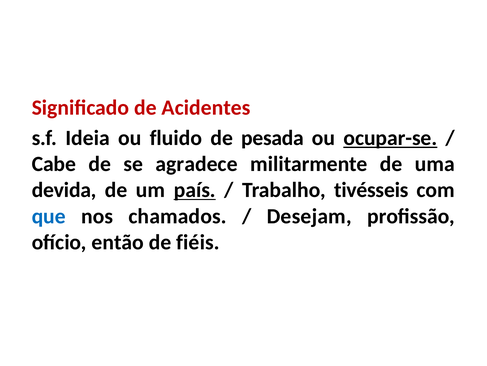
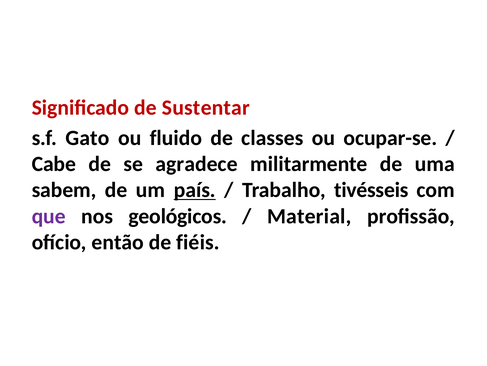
Acidentes: Acidentes -> Sustentar (206, 108)
Ideia: Ideia -> Gato (88, 138)
pesada: pesada -> classes (272, 138)
ocupar-se underline: present -> none (390, 138)
devida: devida -> sabem (64, 190)
que colour: blue -> purple (49, 216)
chamados: chamados -> geológicos (178, 216)
Desejam: Desejam -> Material (309, 216)
